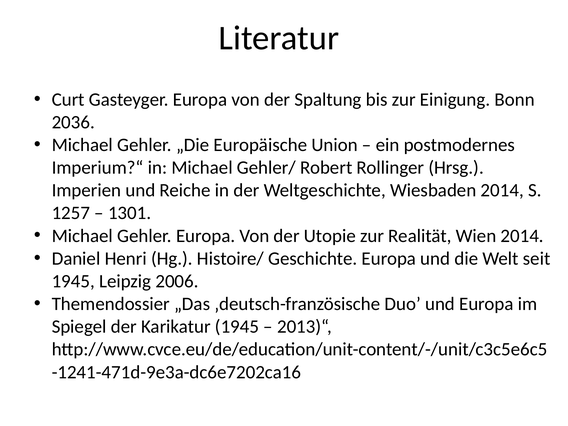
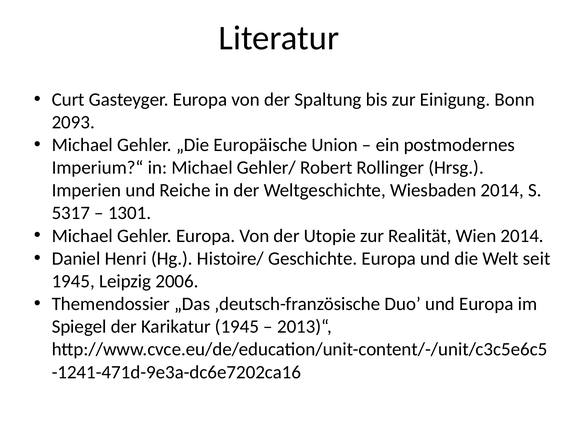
2036: 2036 -> 2093 (73, 122)
1257: 1257 -> 5317 (71, 213)
